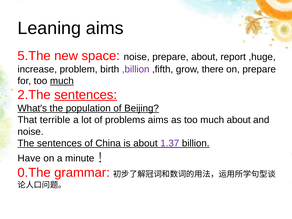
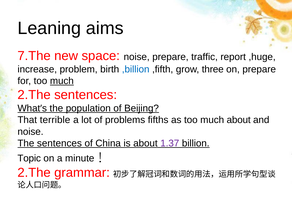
5.The: 5.The -> 7.The (34, 56)
prepare about: about -> traffic (204, 57)
,billion colour: purple -> blue (136, 69)
there: there -> three (213, 69)
sentences underline: present -> none (86, 95)
problems aims: aims -> fifths (158, 120)
Have: Have -> Topic (29, 158)
0.The: 0.The -> 2.The (34, 173)
